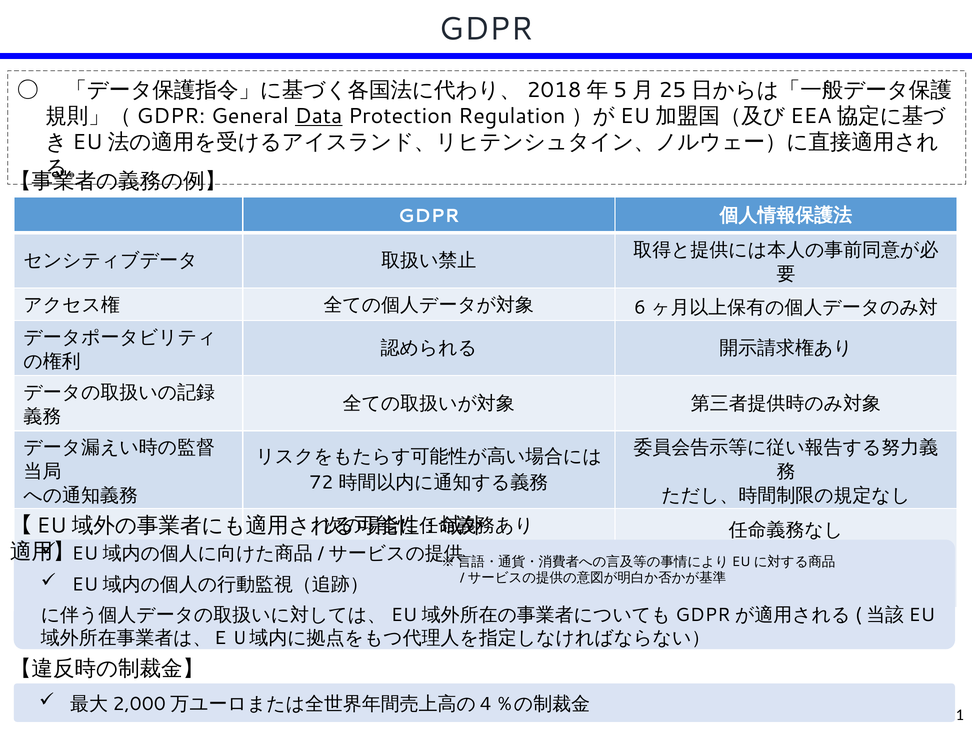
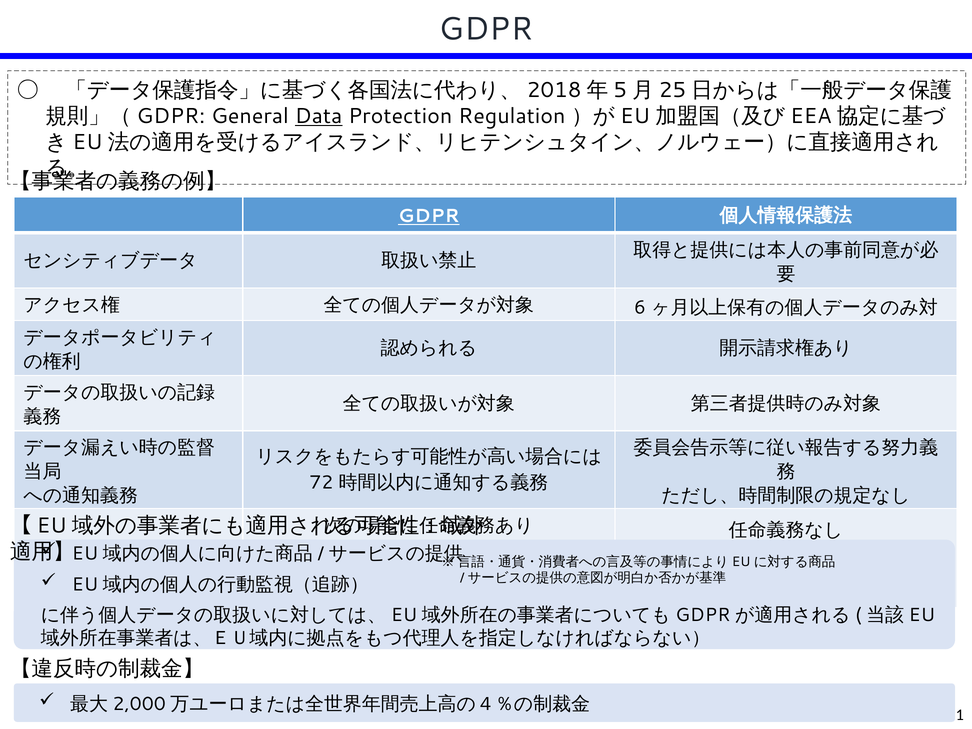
GDPR underline: none -> present (429, 216)
